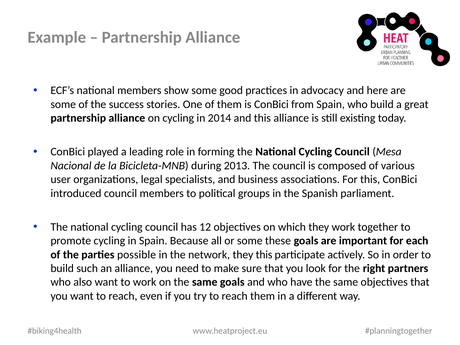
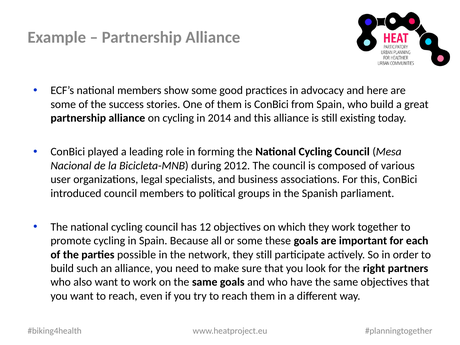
2013: 2013 -> 2012 (237, 166)
they this: this -> still (264, 255)
